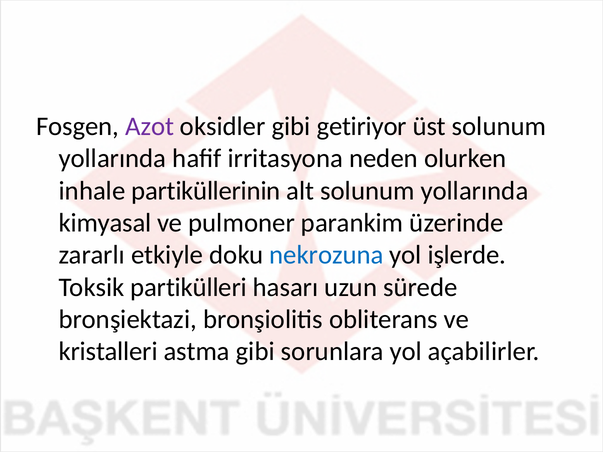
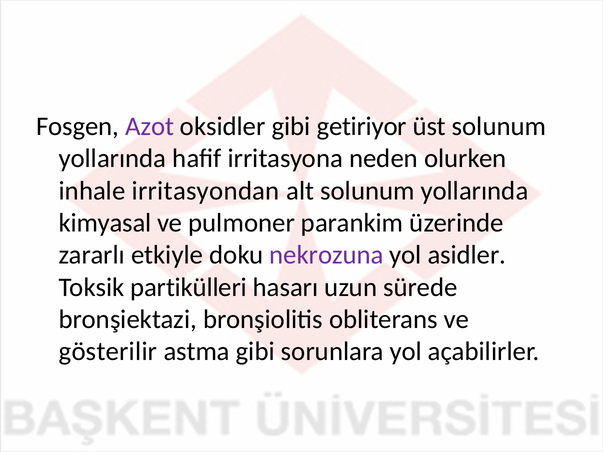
partiküllerinin: partiküllerinin -> irritasyondan (206, 191)
nekrozuna colour: blue -> purple (326, 255)
işlerde: işlerde -> asidler (467, 255)
kristalleri: kristalleri -> gösterilir (108, 352)
